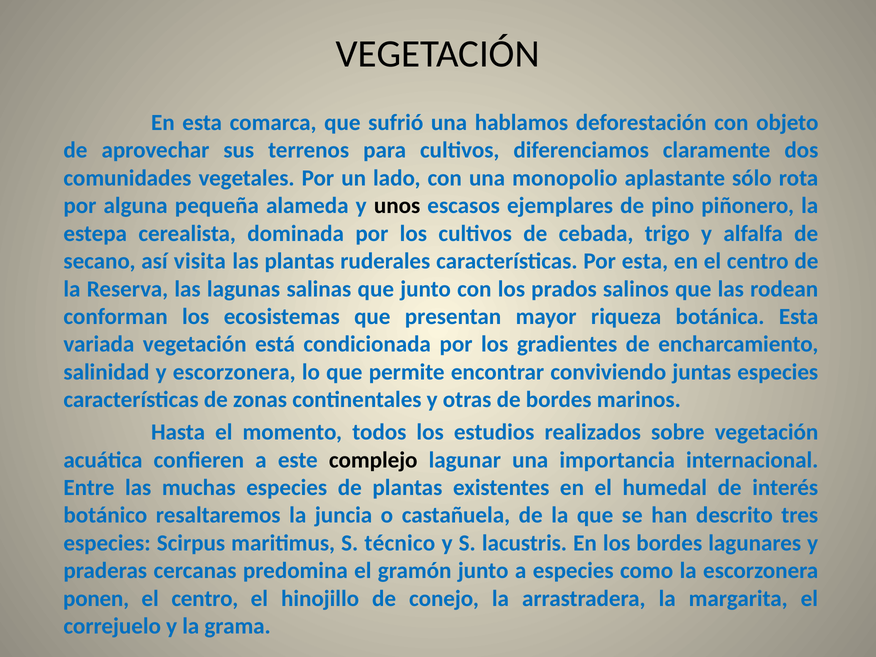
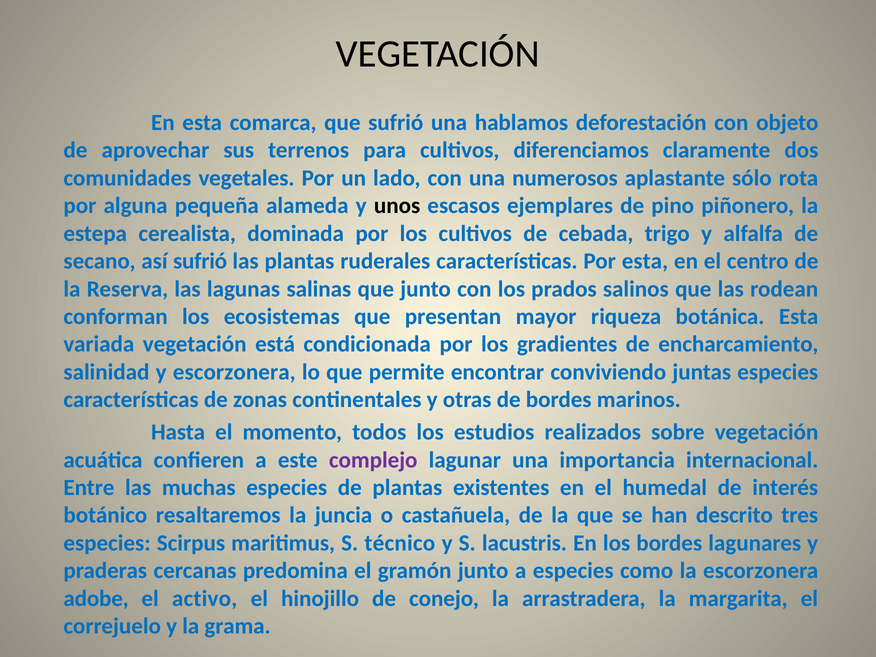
monopolio: monopolio -> numerosos (565, 178)
así visita: visita -> sufrió (200, 261)
complejo colour: black -> purple (373, 460)
ponen: ponen -> adobe (96, 599)
centro: centro -> activo (205, 599)
